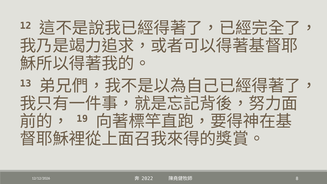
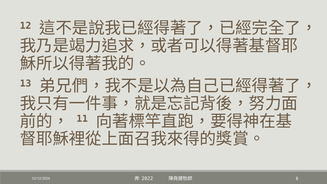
19: 19 -> 11 (82, 119)
